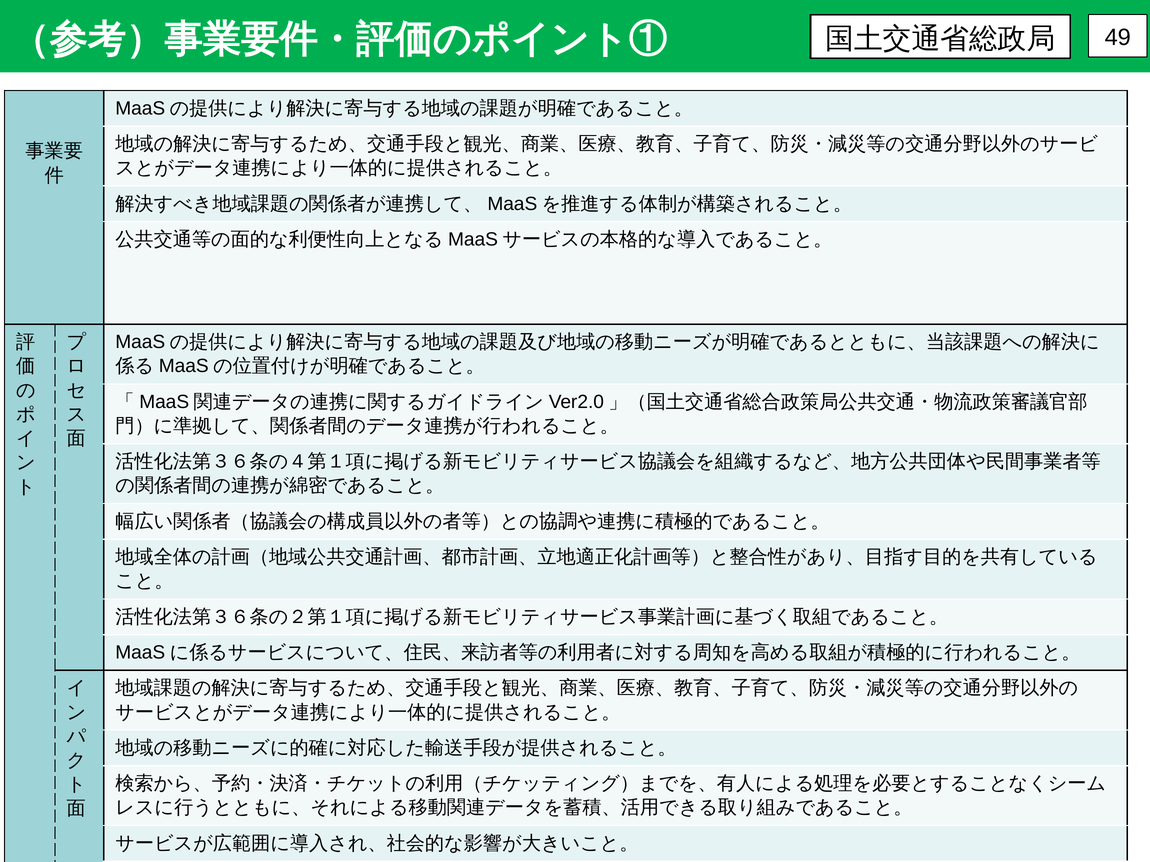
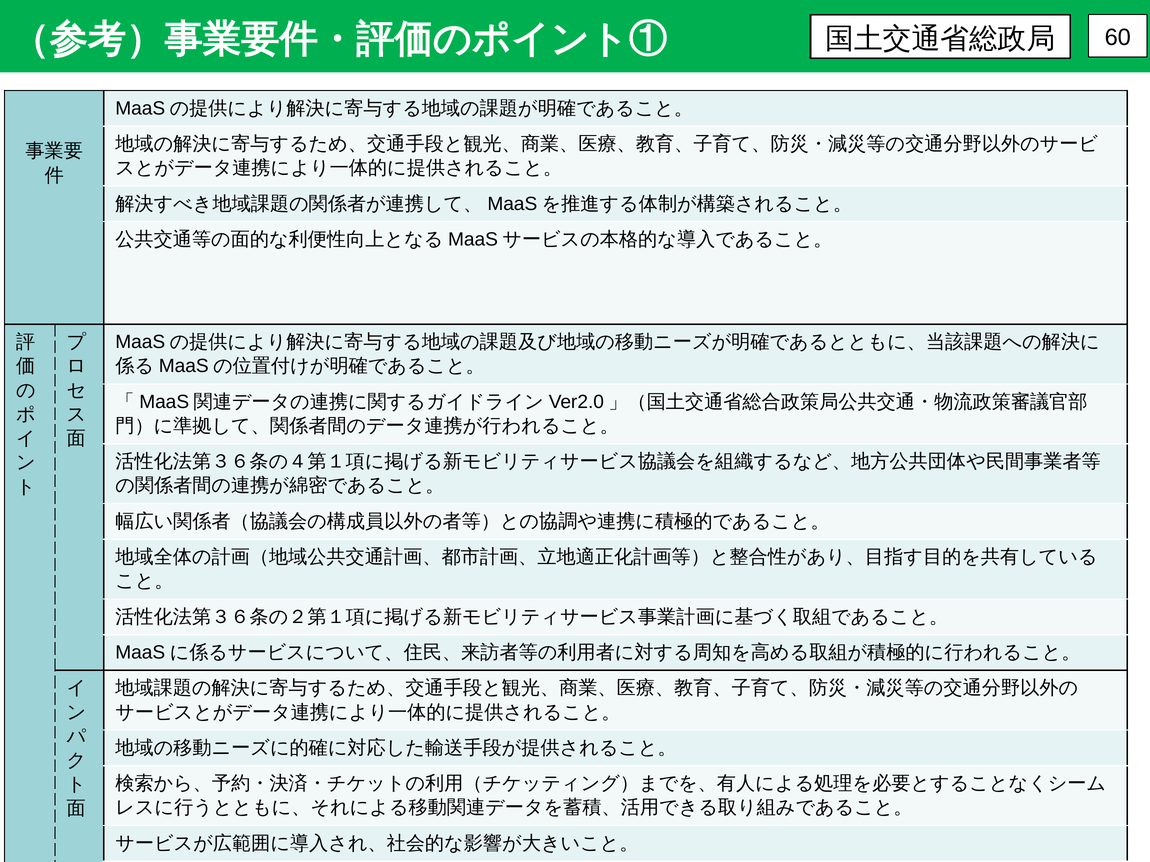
49: 49 -> 60 (1118, 38)
